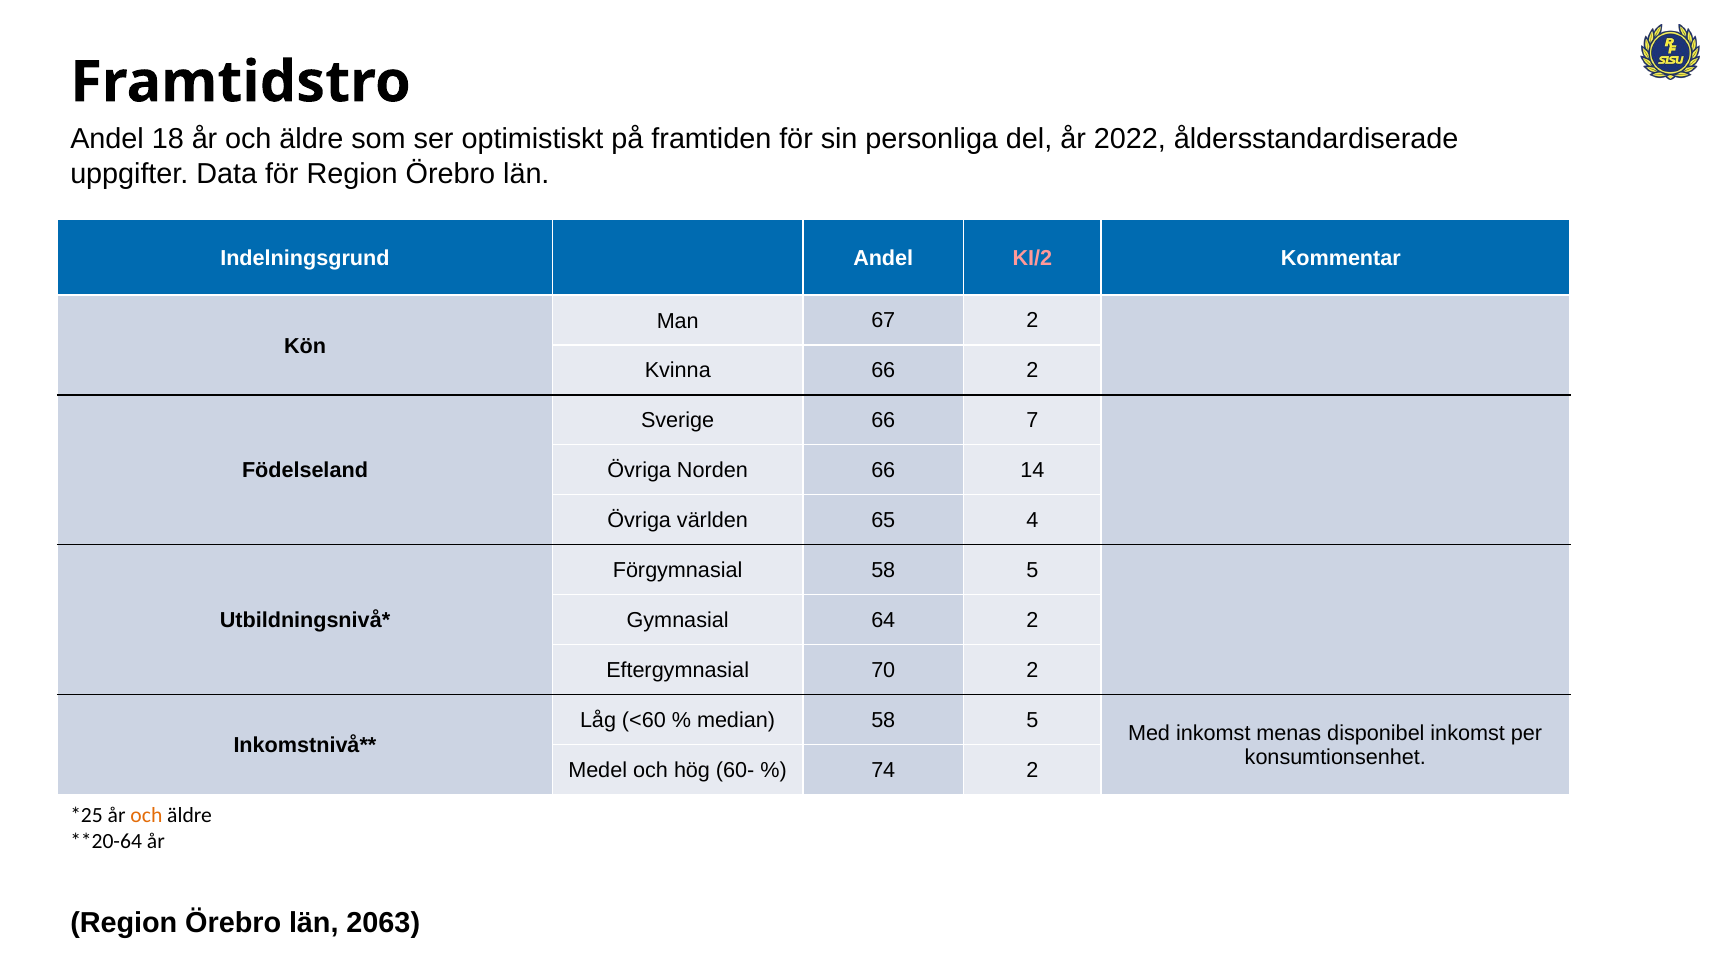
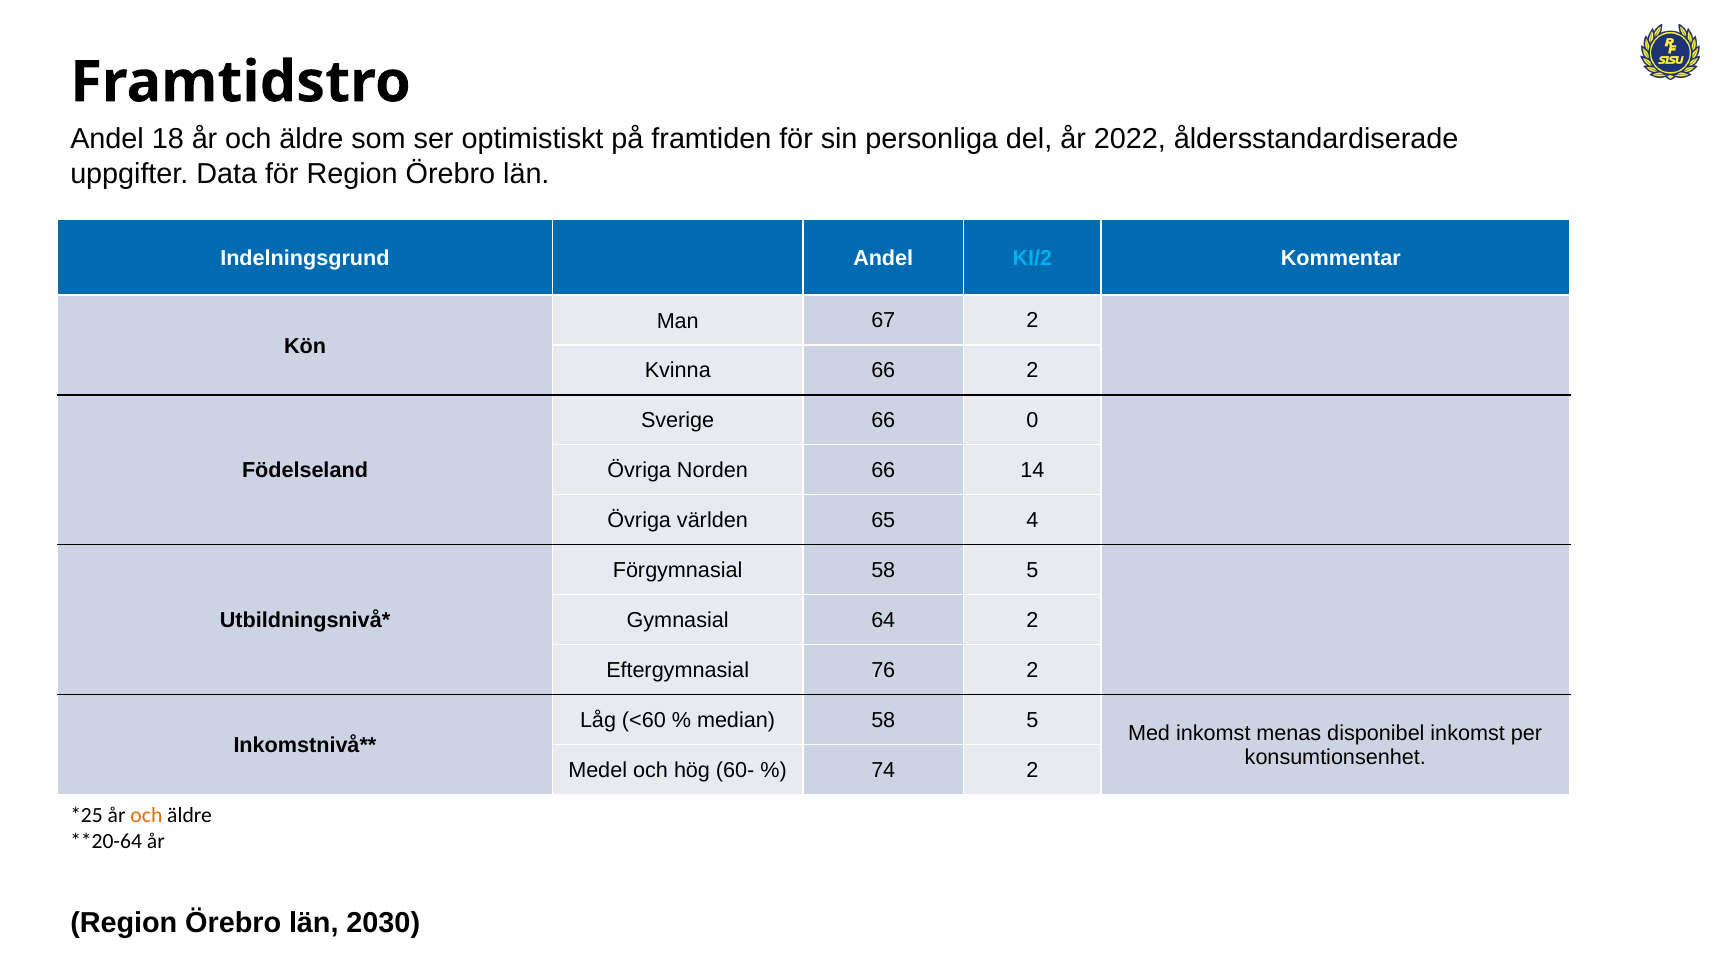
KI/2 colour: pink -> light blue (1032, 258)
7: 7 -> 0 (1032, 421)
70: 70 -> 76 (883, 670)
2063: 2063 -> 2030 (383, 923)
